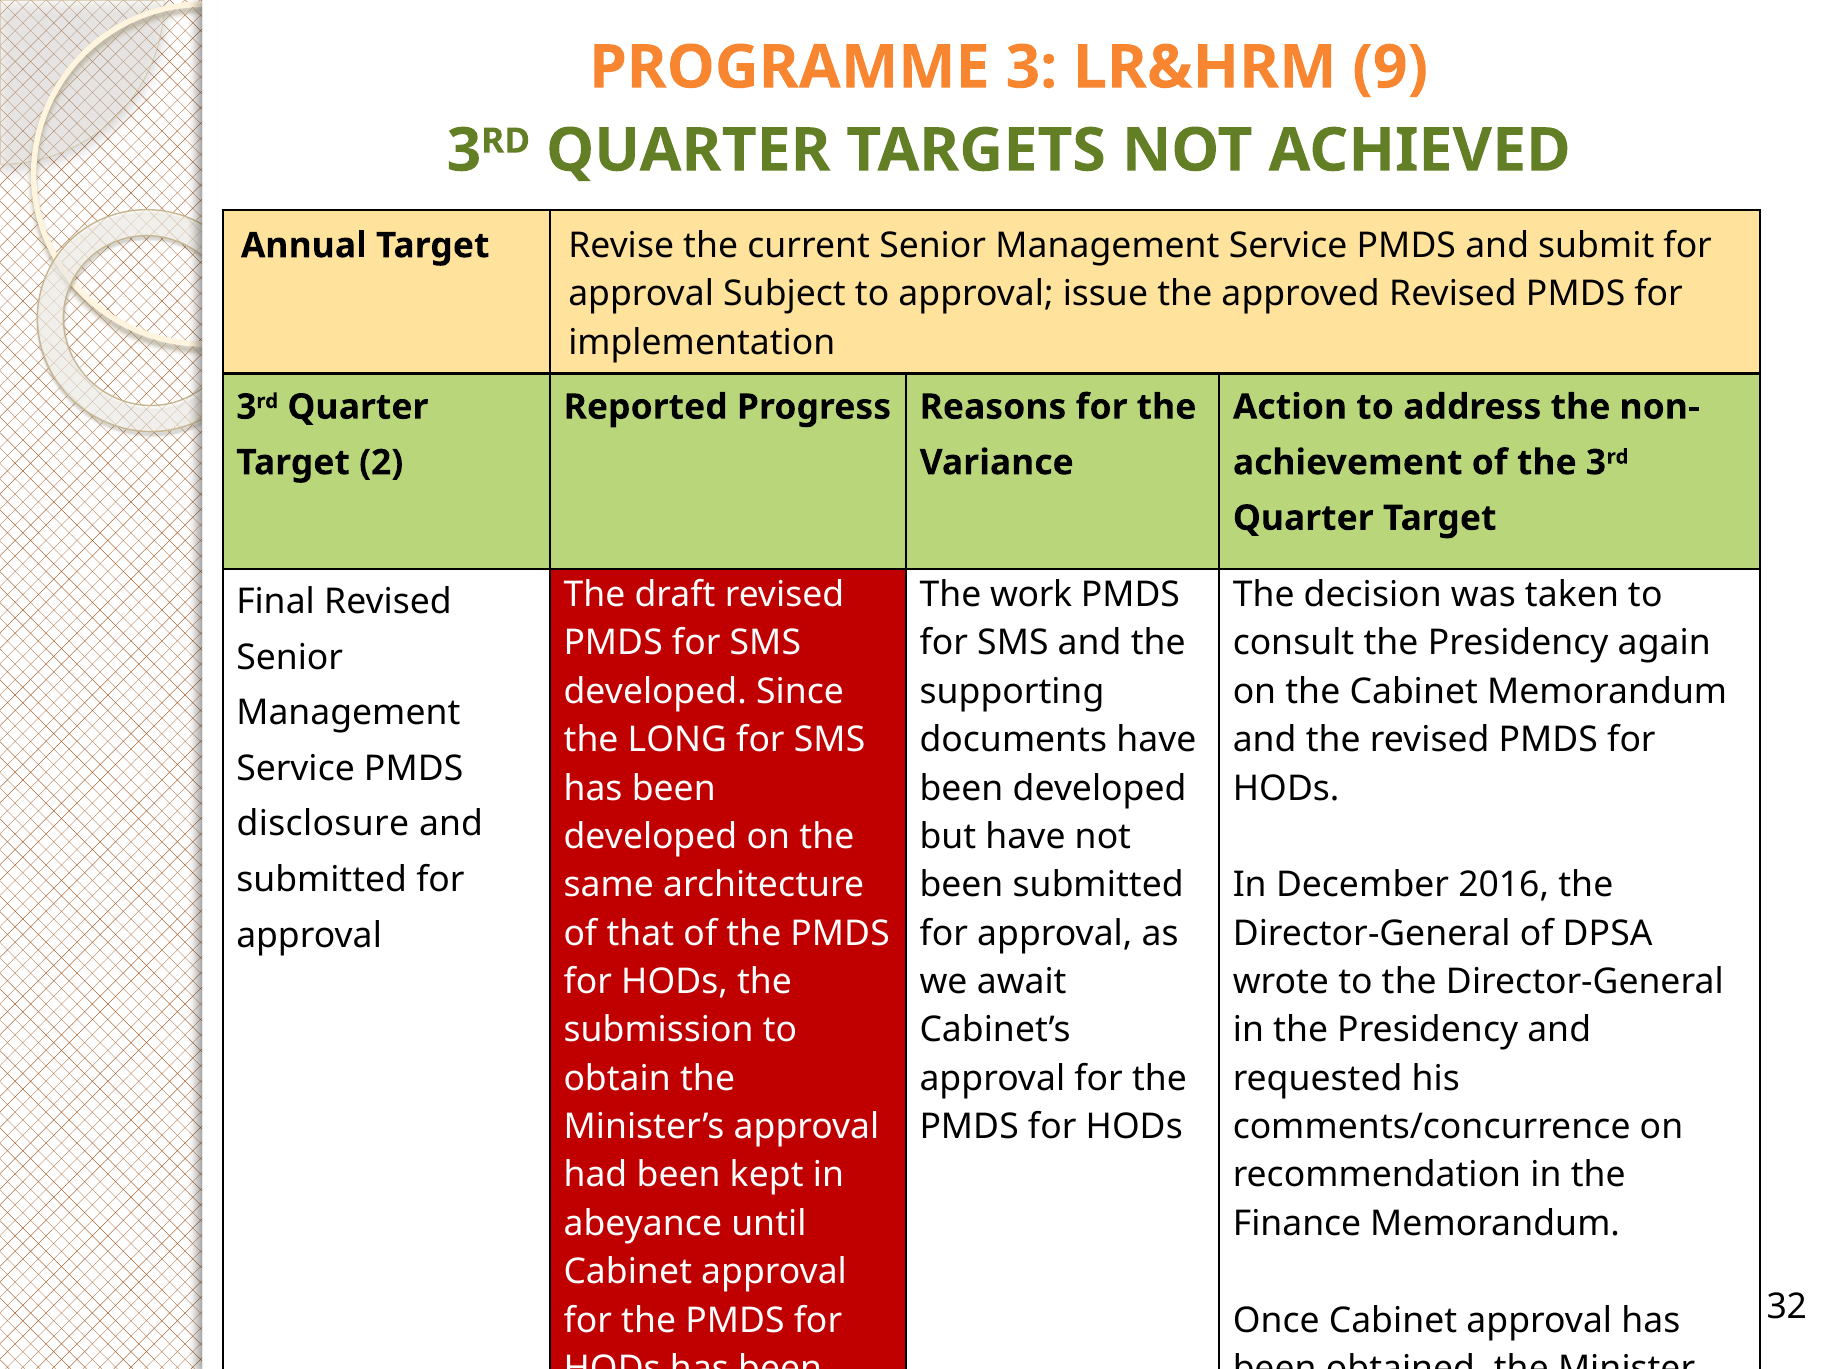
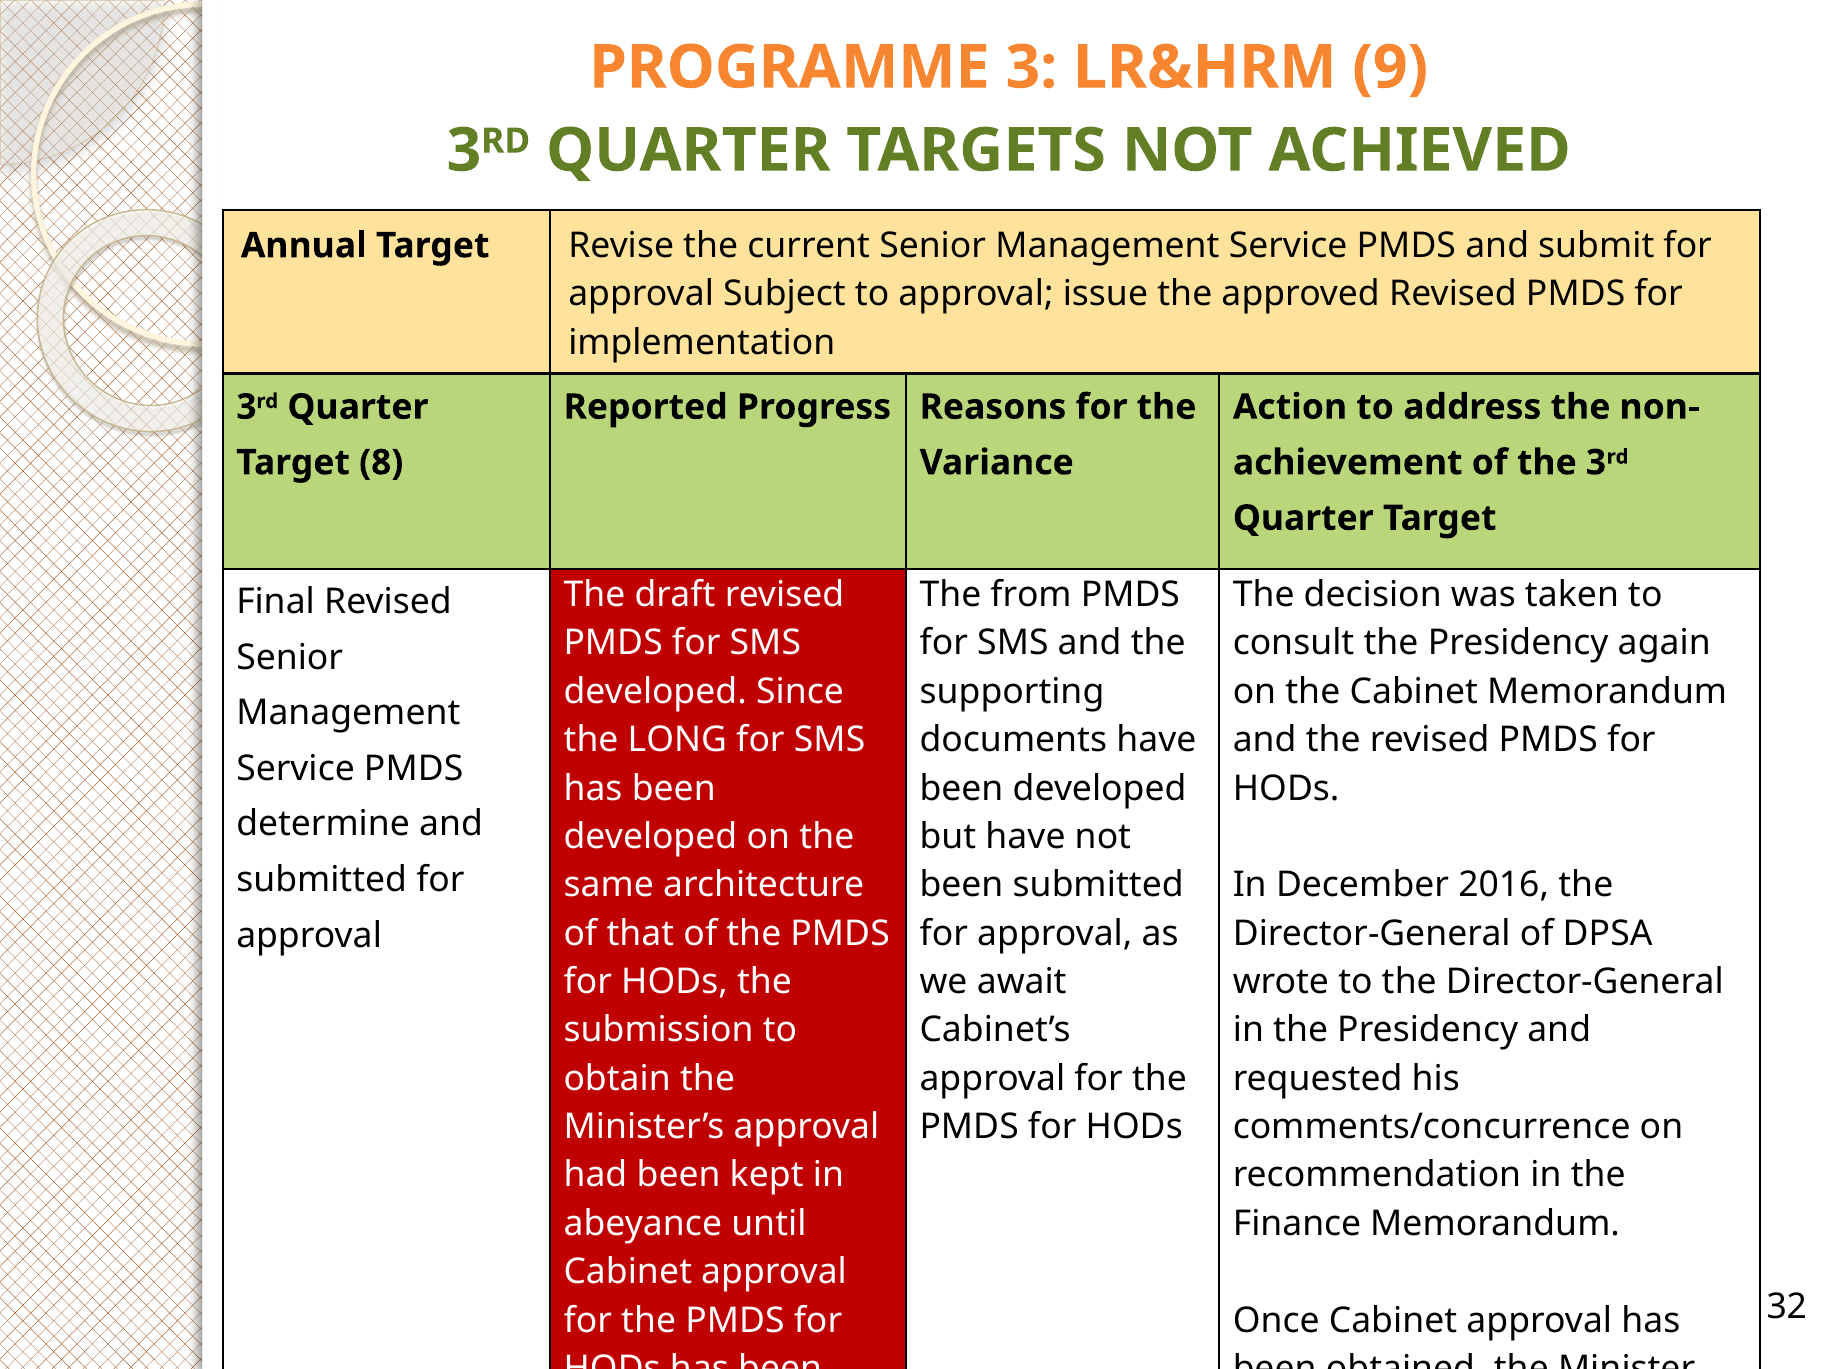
2: 2 -> 8 (381, 463)
work: work -> from (1031, 595)
disclosure: disclosure -> determine (323, 824)
